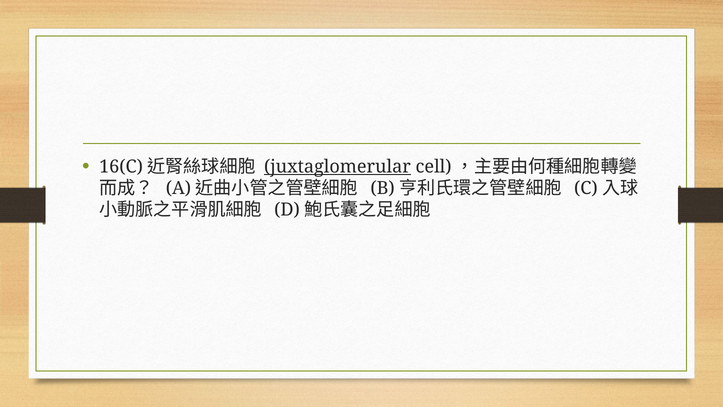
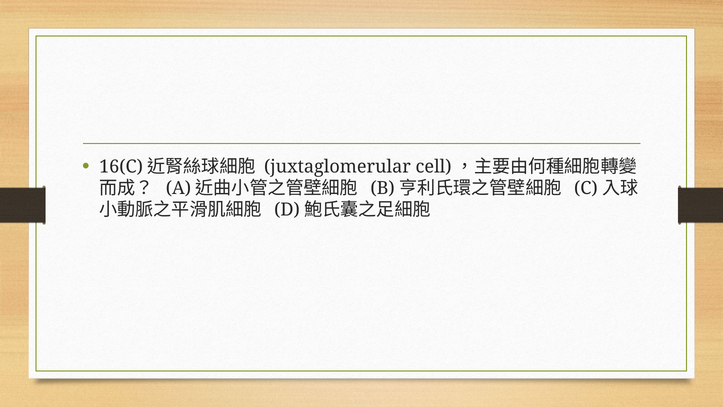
juxtaglomerular underline: present -> none (337, 166)
